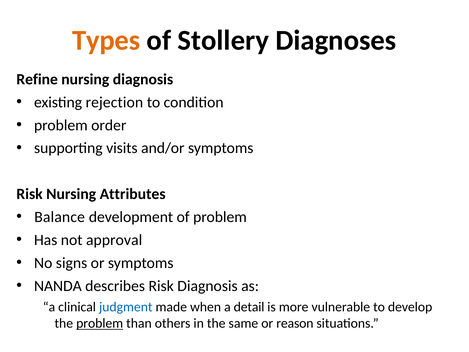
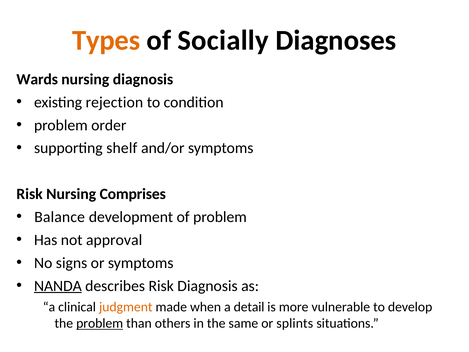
Stollery: Stollery -> Socially (223, 40)
Refine: Refine -> Wards (37, 79)
visits: visits -> shelf (122, 148)
Attributes: Attributes -> Comprises (133, 194)
NANDA underline: none -> present (58, 286)
judgment colour: blue -> orange (126, 307)
reason: reason -> splints (295, 323)
